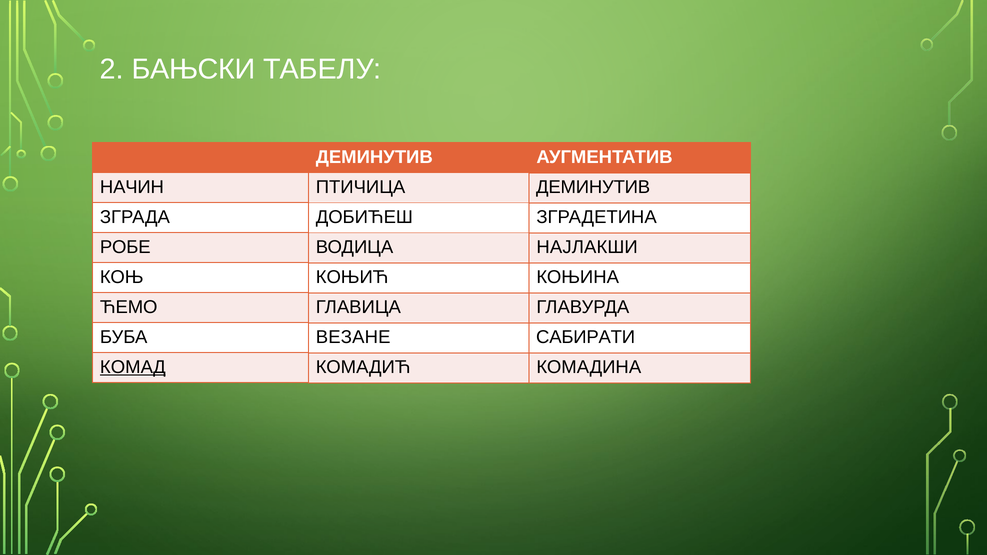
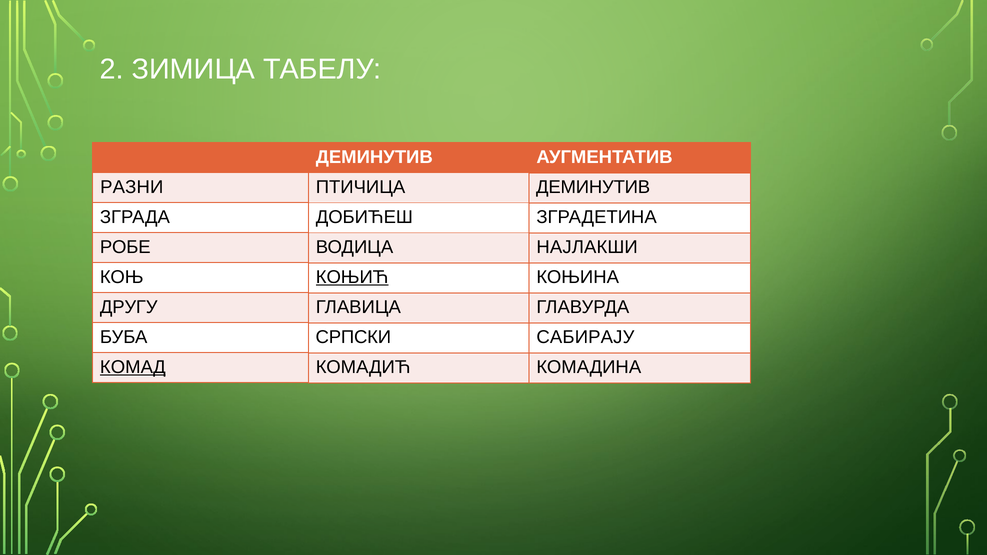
БАЊСКИ: БАЊСКИ -> ЗИМИЦА (193, 69)
НАЧИН: НАЧИН -> РАЗНИ (132, 187)
КОЊИЋ underline: none -> present (352, 277)
ЋЕМО: ЋЕМО -> ДРУГУ (129, 307)
ВЕЗАНЕ: ВЕЗАНЕ -> СРПСКИ (353, 337)
САБИРАТИ: САБИРАТИ -> САБИРАЈУ (585, 337)
